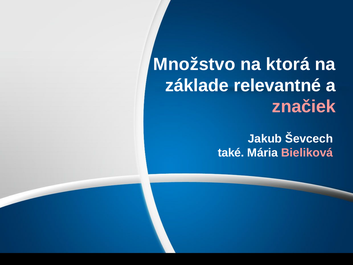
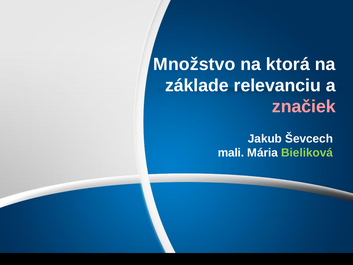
relevantné: relevantné -> relevanciu (277, 85)
také: také -> mali (231, 153)
Bieliková colour: pink -> light green (307, 153)
